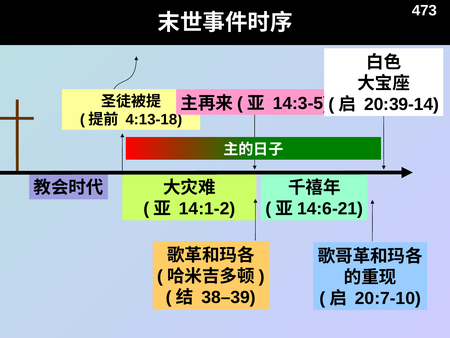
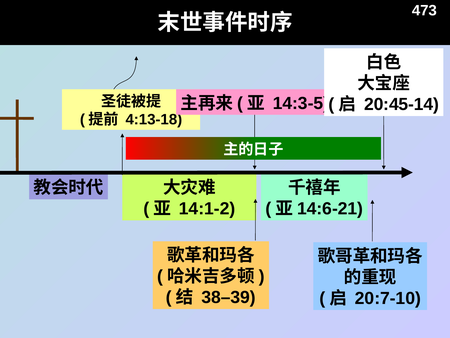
20:39-14: 20:39-14 -> 20:45-14 (402, 104)
